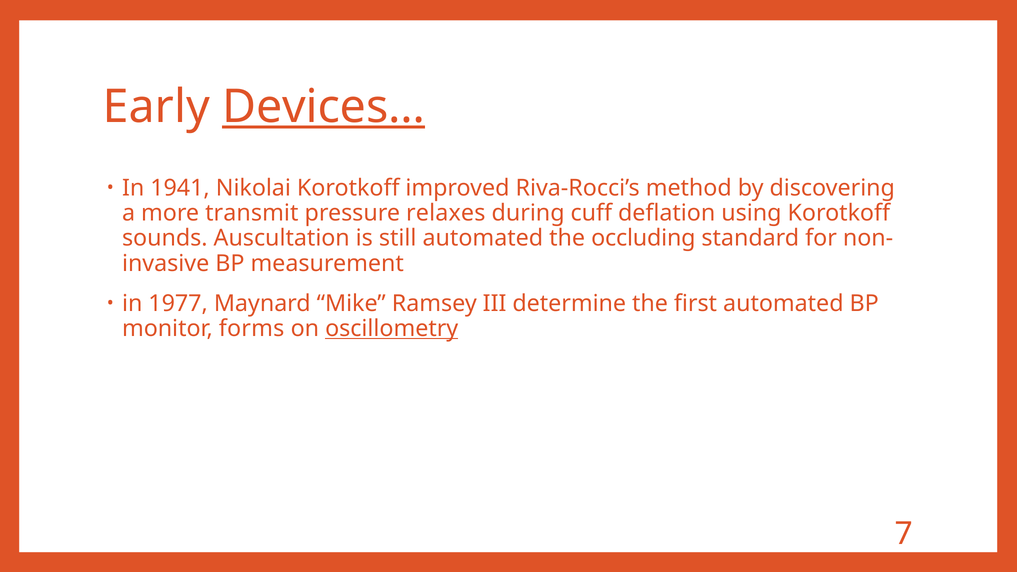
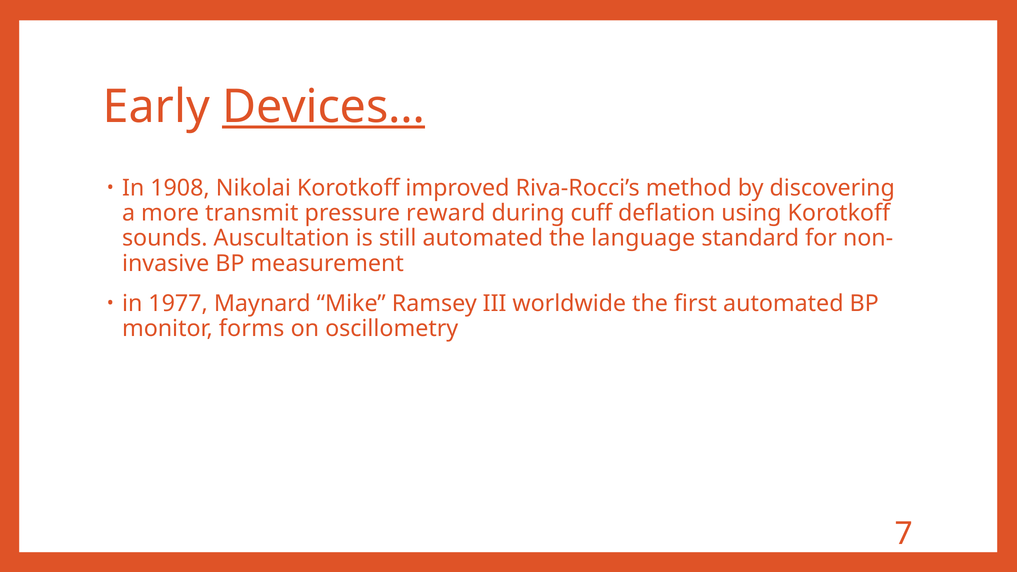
1941: 1941 -> 1908 (180, 188)
relaxes: relaxes -> reward (446, 213)
occluding: occluding -> language (643, 238)
determine: determine -> worldwide (569, 303)
oscillometry underline: present -> none (392, 329)
